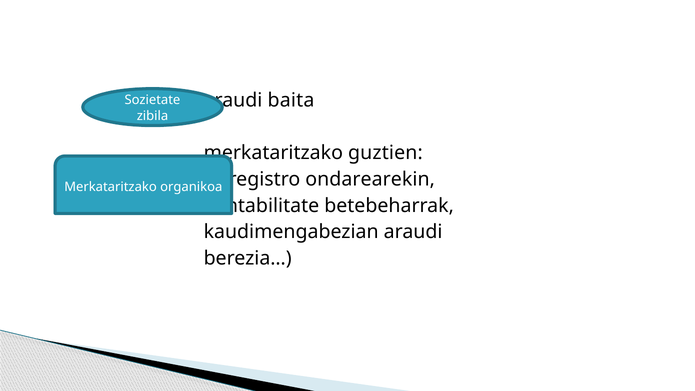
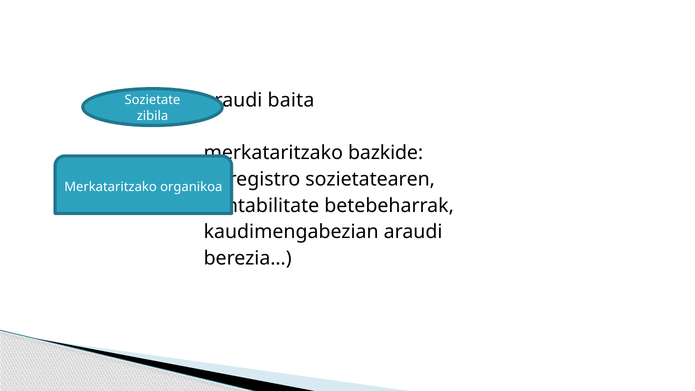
guztien: guztien -> bazkide (386, 153)
ondarearekin: ondarearekin -> sozietatearen (370, 179)
